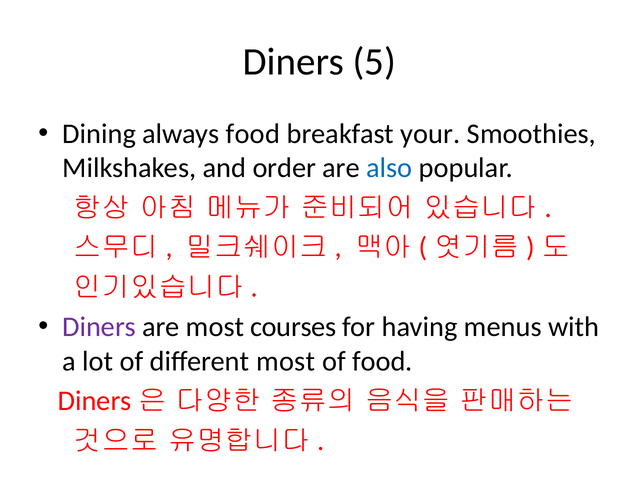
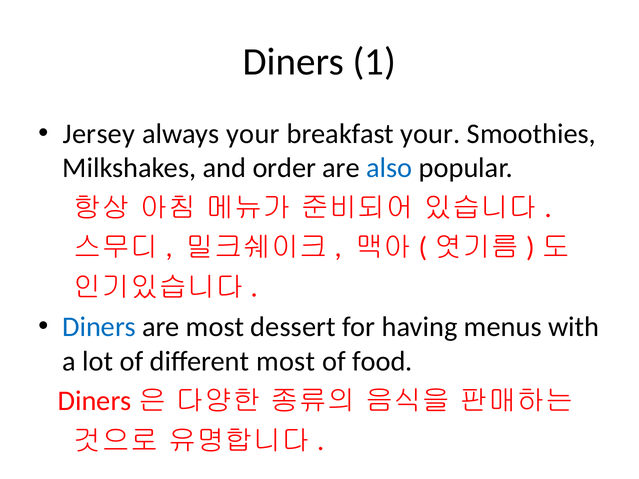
5: 5 -> 1 (374, 62)
Dining: Dining -> Jersey (99, 134)
always food: food -> your (253, 134)
Diners colour: purple -> blue (99, 327)
courses: courses -> dessert (293, 327)
